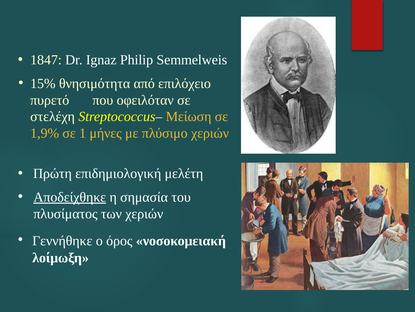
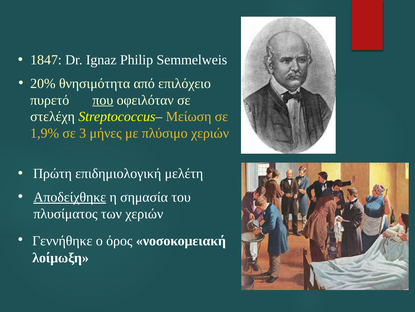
15%: 15% -> 20% (43, 83)
που underline: none -> present (103, 100)
1: 1 -> 3 (83, 133)
